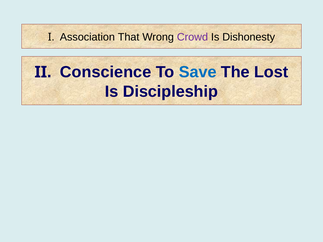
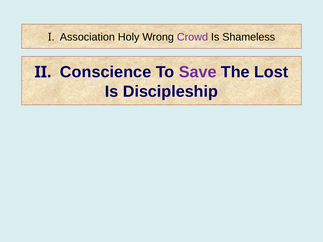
That: That -> Holy (129, 37)
Dishonesty: Dishonesty -> Shameless (249, 37)
Save colour: blue -> purple (198, 72)
